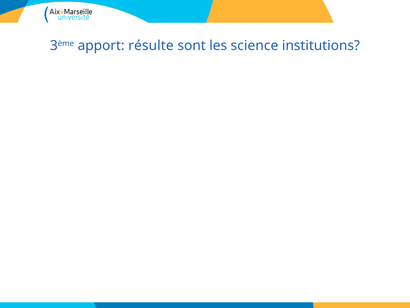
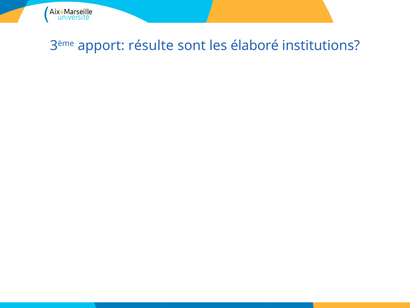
science: science -> élaboré (255, 46)
